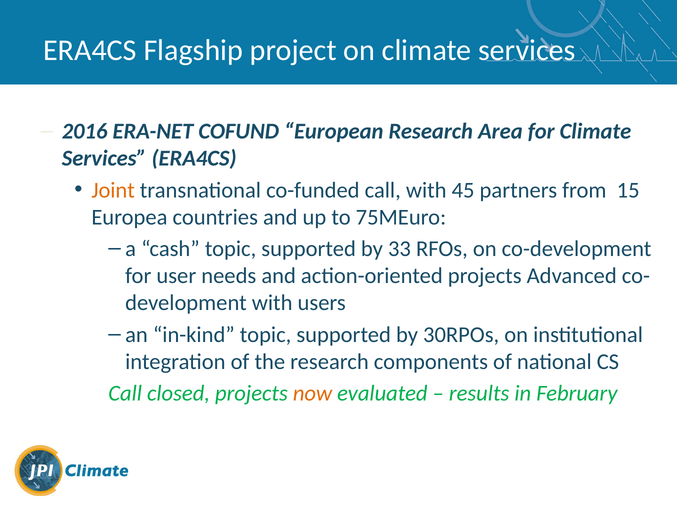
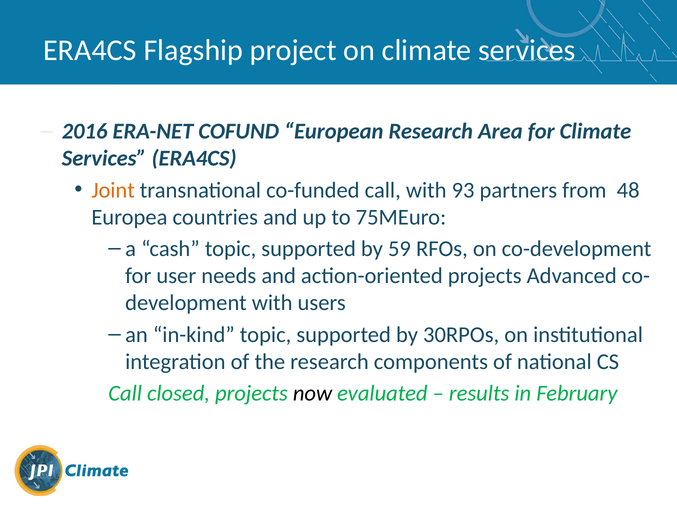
45: 45 -> 93 (463, 190)
15: 15 -> 48 (628, 190)
33: 33 -> 59 (399, 249)
now colour: orange -> black (313, 393)
